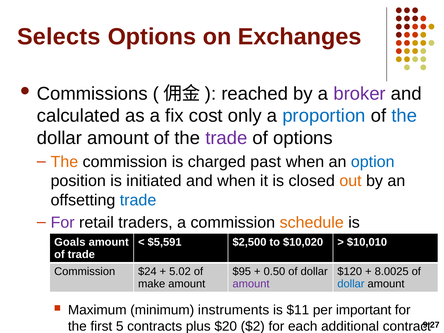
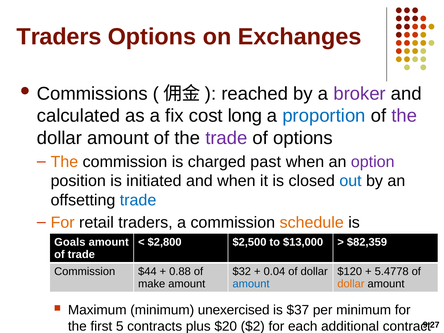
Selects: Selects -> Traders (59, 37)
only: only -> long (245, 116)
the colour: blue -> purple (404, 116)
option colour: blue -> purple (373, 162)
out colour: orange -> blue (350, 181)
For colour: purple -> orange (63, 222)
$5,591: $5,591 -> $2,800 (165, 242)
$10,020: $10,020 -> $13,000 (303, 242)
$10,010: $10,010 -> $82,359 (367, 242)
$24: $24 -> $44 (147, 271)
5.02: 5.02 -> 0.88 (180, 271)
$95: $95 -> $32 (242, 271)
0.50: 0.50 -> 0.04 (274, 271)
8.0025: 8.0025 -> 5.4778 (392, 271)
amount colour: purple -> blue (251, 284)
dollar colour: blue -> orange (351, 284)
instruments: instruments -> unexercised (234, 310)
$11: $11 -> $37 (298, 310)
per important: important -> minimum (364, 310)
